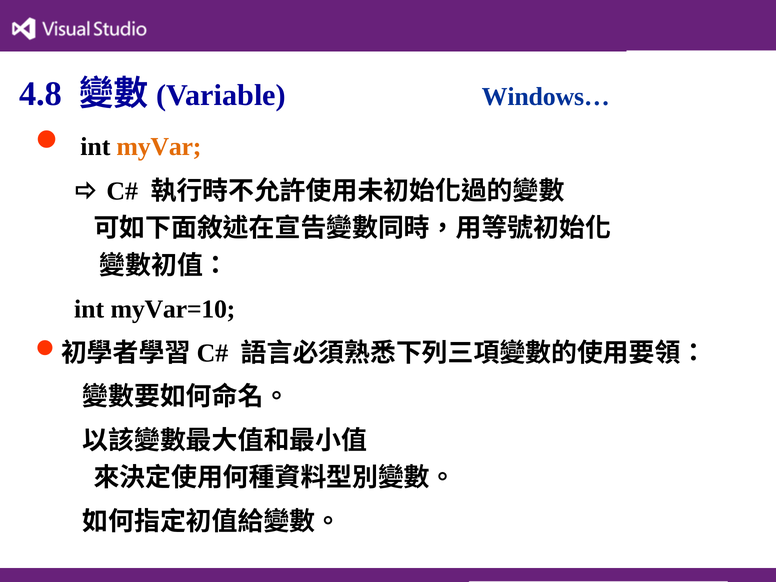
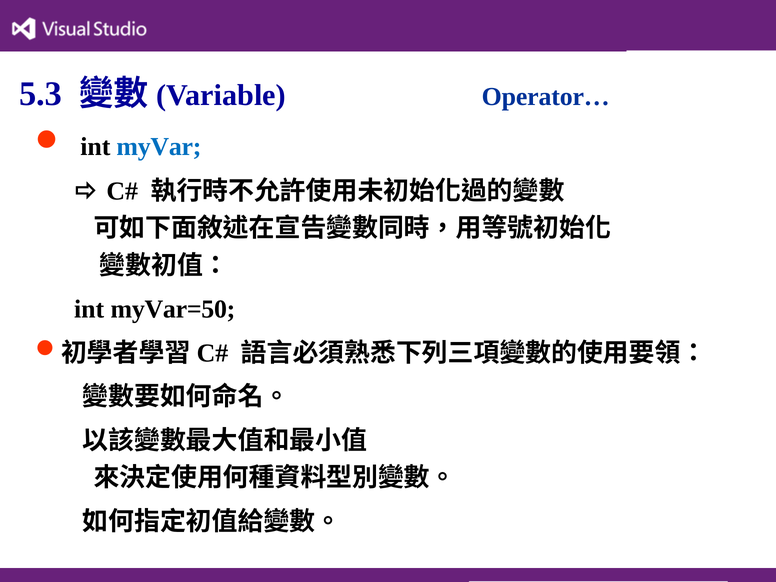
4.8: 4.8 -> 5.3 (41, 94)
Windows…: Windows… -> Operator… (546, 97)
myVar colour: orange -> blue (159, 147)
myVar=10: myVar=10 -> myVar=50 (173, 309)
